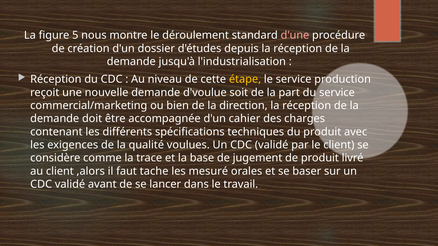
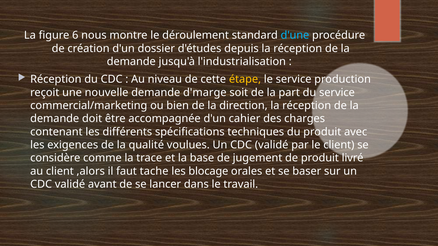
5: 5 -> 6 (75, 35)
d'une colour: pink -> light blue (295, 35)
d'voulue: d'voulue -> d'marge (205, 93)
mesuré: mesuré -> blocage (208, 171)
